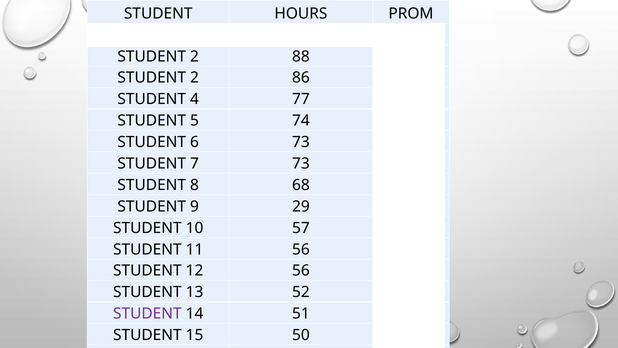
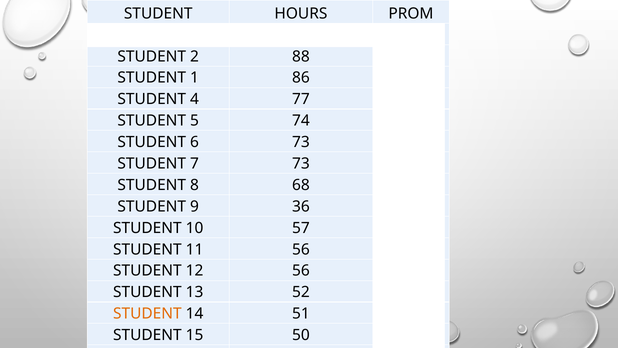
2: 2 -> 1 (194, 78)
29: 29 -> 36 (301, 206)
STUDENT colour: purple -> orange (147, 313)
